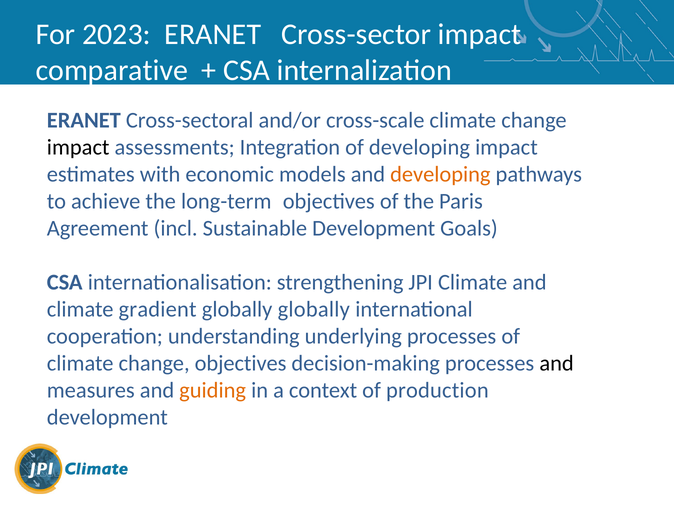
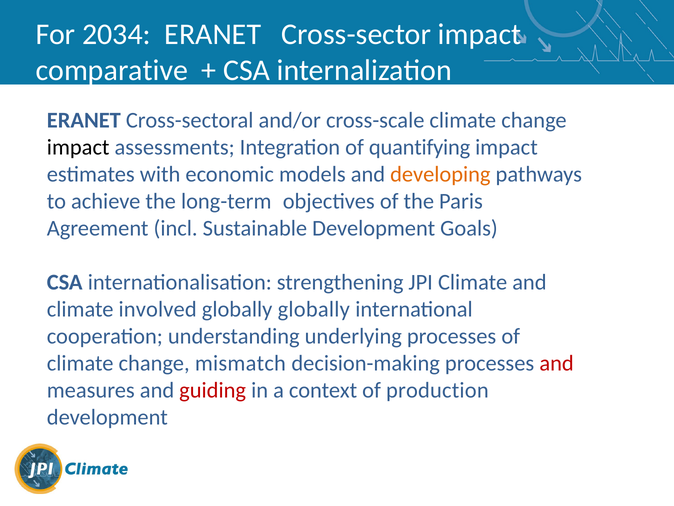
2023: 2023 -> 2034 (116, 34)
of developing: developing -> quantifying (420, 147)
gradient: gradient -> involved (158, 309)
change objectives: objectives -> mismatch (240, 363)
and colour: black -> red (557, 363)
guiding colour: orange -> red (213, 390)
